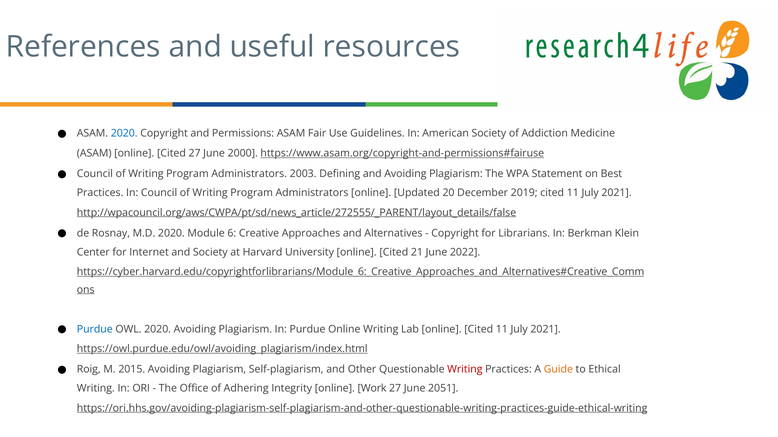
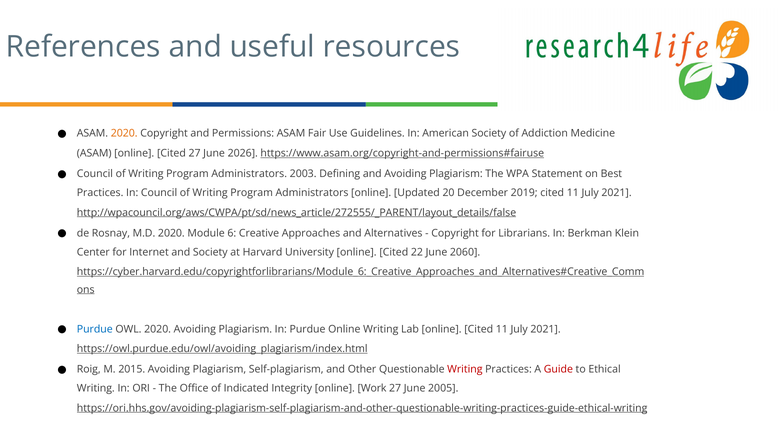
2020 colour: blue -> orange (124, 134)
2000: 2000 -> 2026 (243, 153)
21: 21 -> 22 (417, 252)
2022: 2022 -> 2060 (465, 252)
Guide colour: orange -> red (558, 370)
Adhering: Adhering -> Indicated (246, 389)
2051: 2051 -> 2005 (443, 389)
